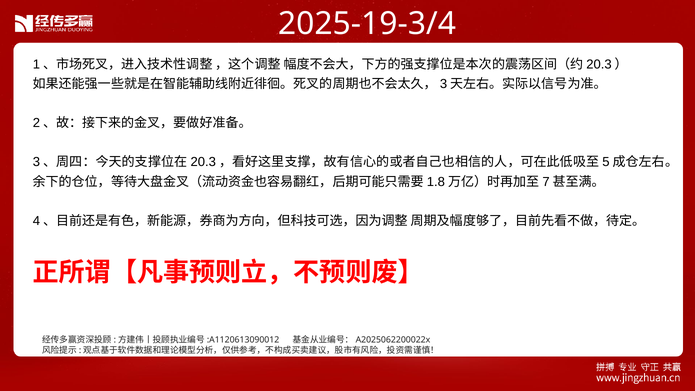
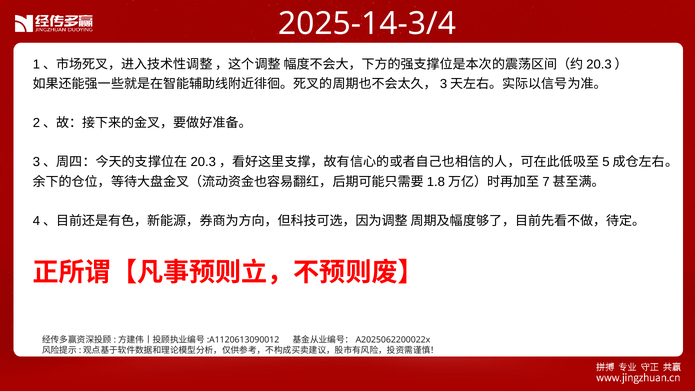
2025-19-3/4: 2025-19-3/4 -> 2025-14-3/4 (367, 24)
